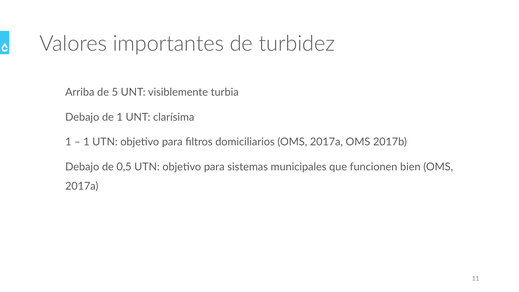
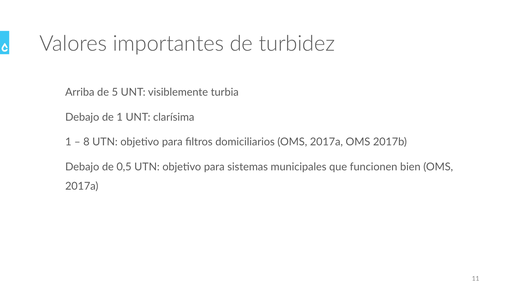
1: 1 -> 8 (86, 142)
